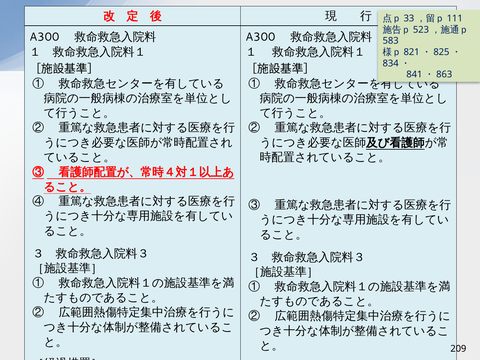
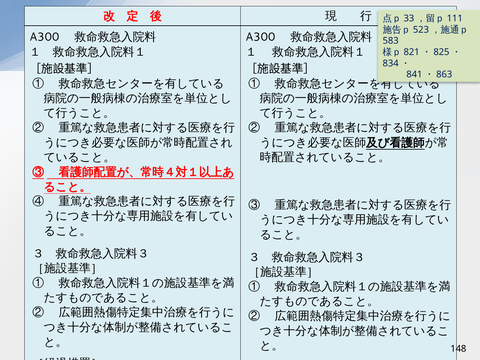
209: 209 -> 148 (458, 349)
